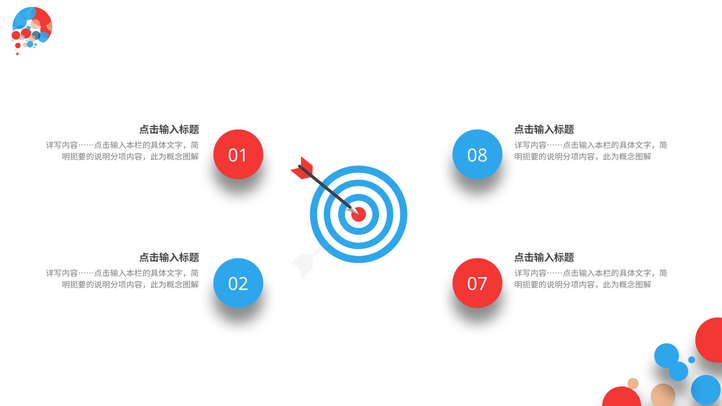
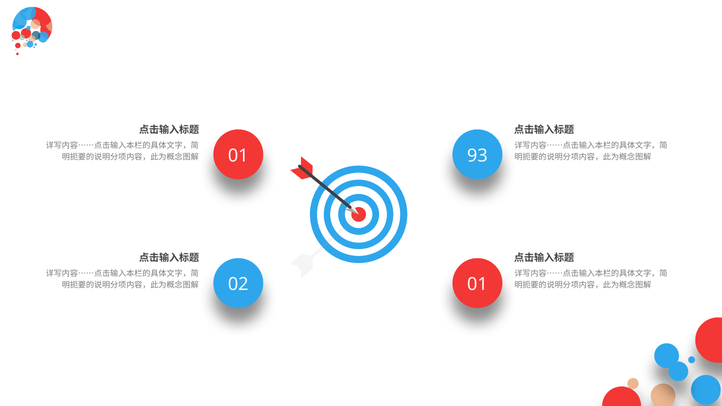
08: 08 -> 93 (477, 156)
02 07: 07 -> 01 (477, 284)
